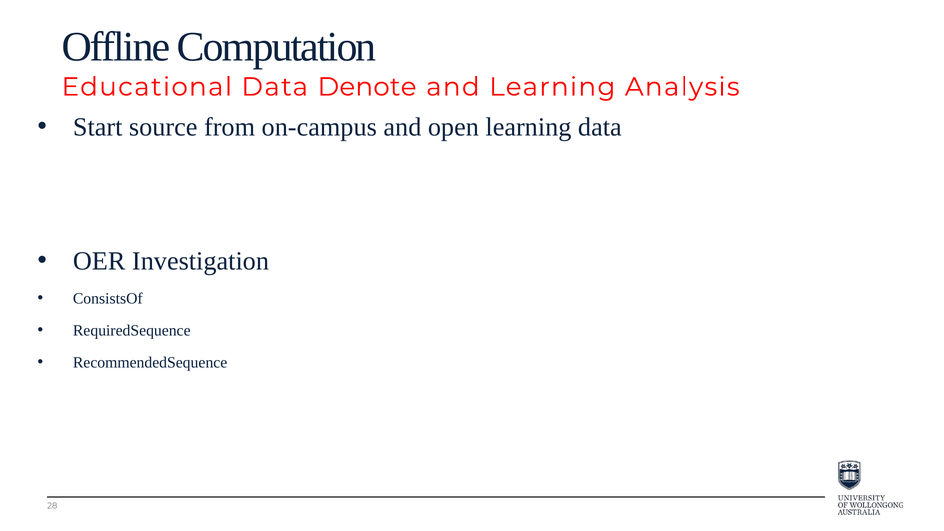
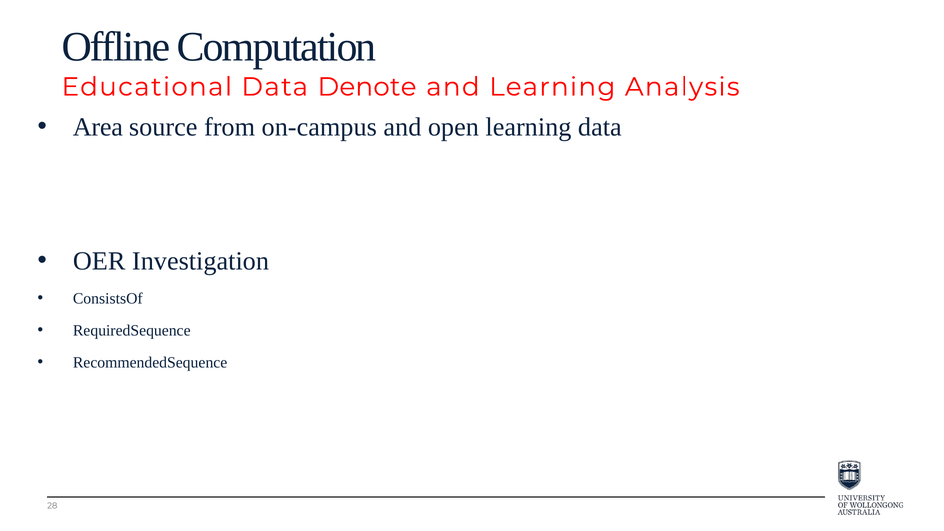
Start: Start -> Area (98, 127)
